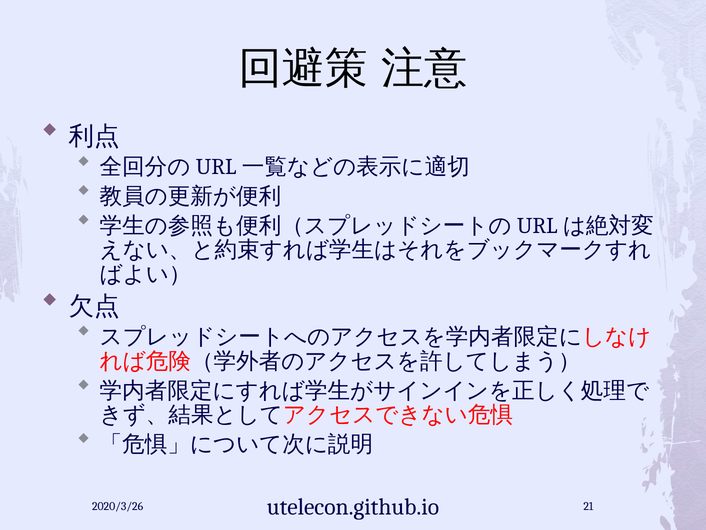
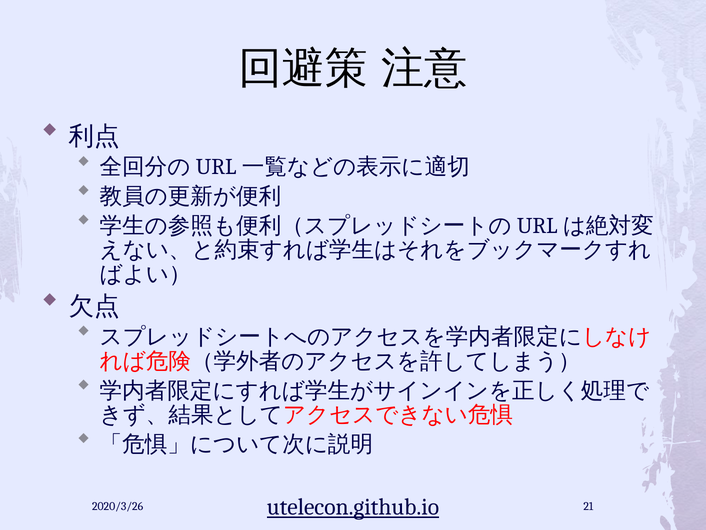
utelecon.github.io underline: none -> present (353, 506)
